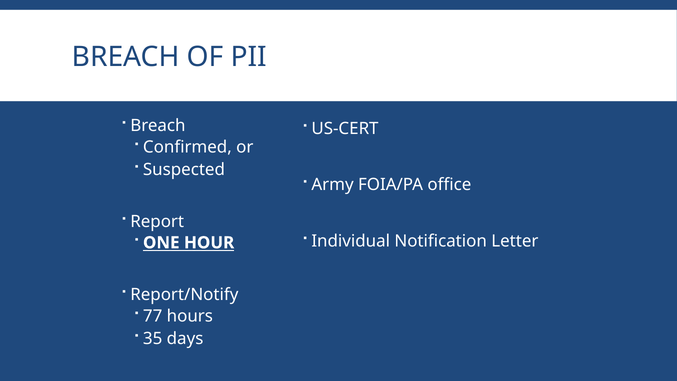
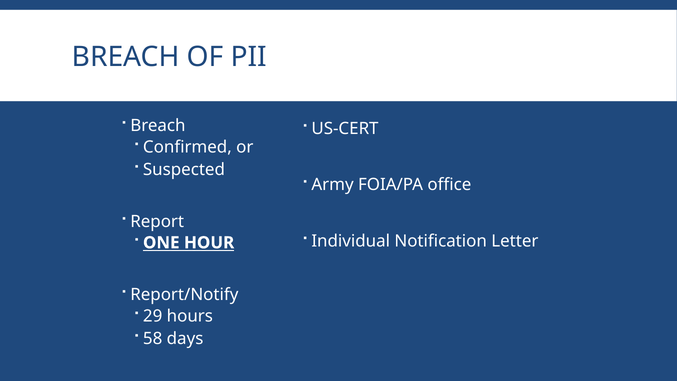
77: 77 -> 29 (153, 316)
35: 35 -> 58 (153, 338)
